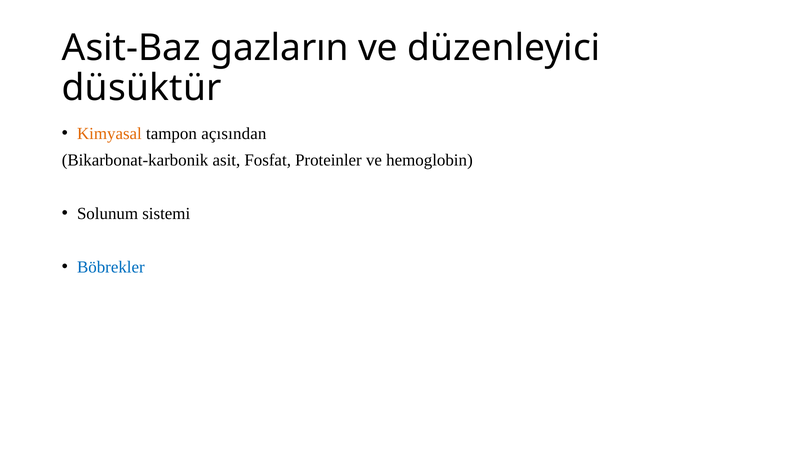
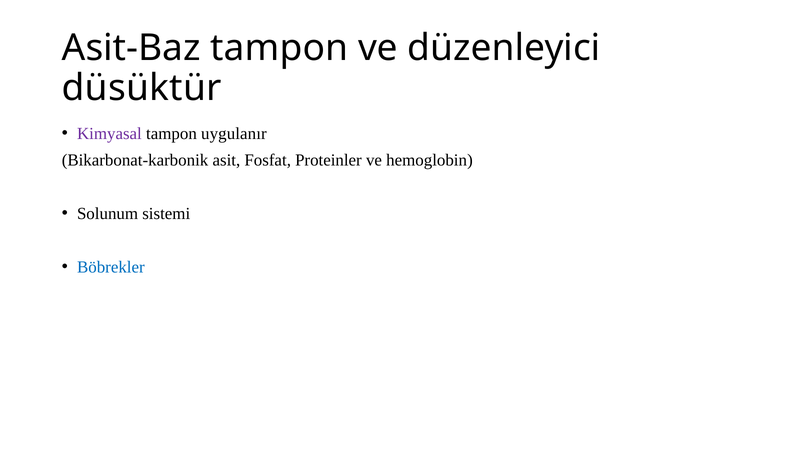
Asit-Baz gazların: gazların -> tampon (279, 48)
Kimyasal colour: orange -> purple (109, 134)
açısından: açısından -> uygulanır (234, 134)
